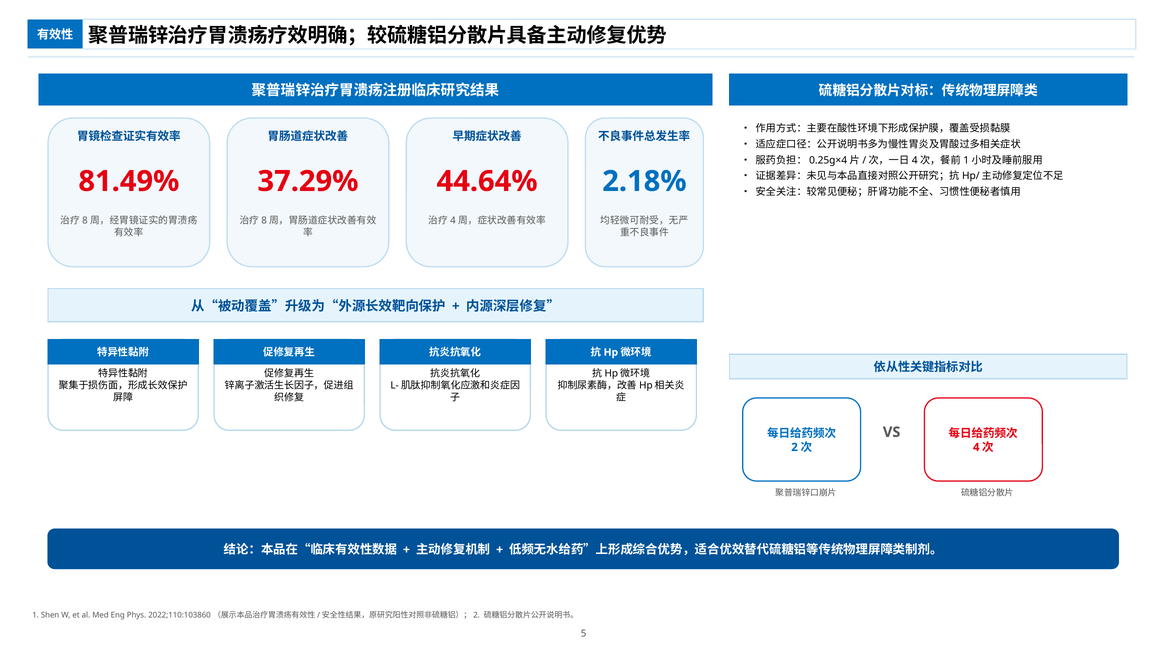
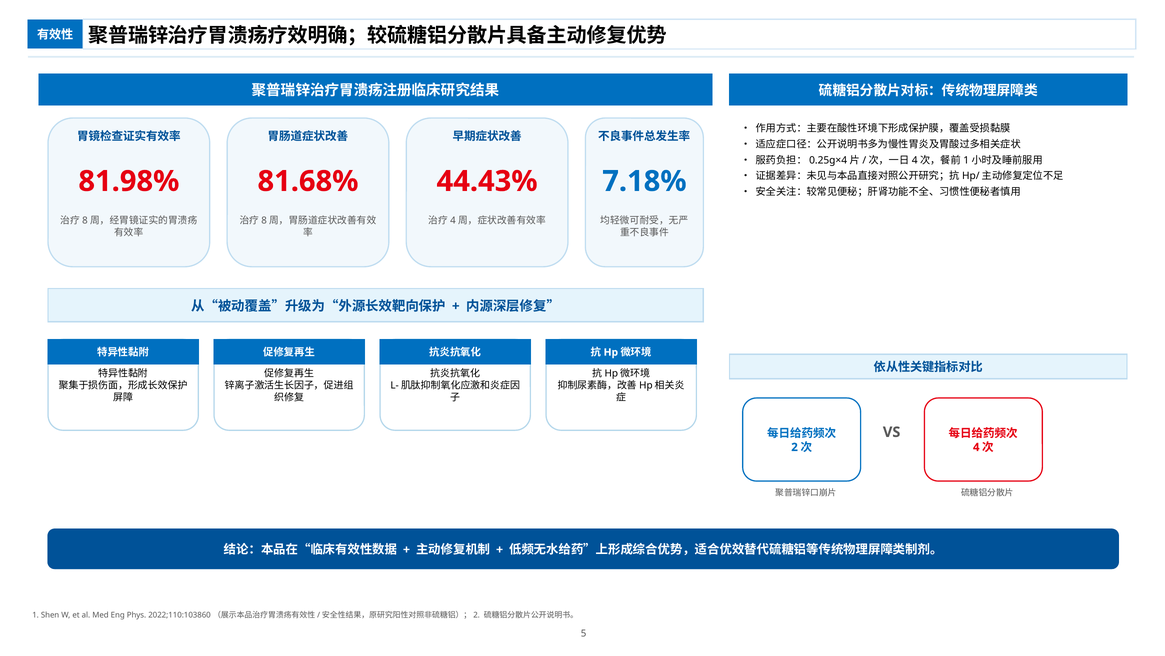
81.49%: 81.49% -> 81.98% (129, 181)
37.29%: 37.29% -> 81.68% (308, 181)
44.64%: 44.64% -> 44.43% (487, 181)
2.18%: 2.18% -> 7.18% (644, 181)
